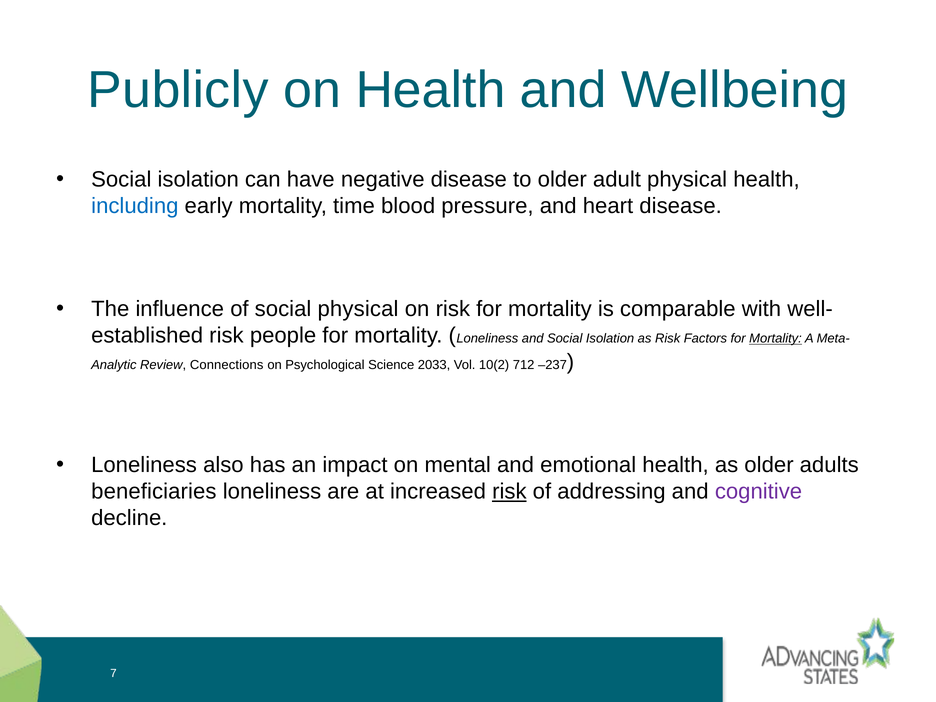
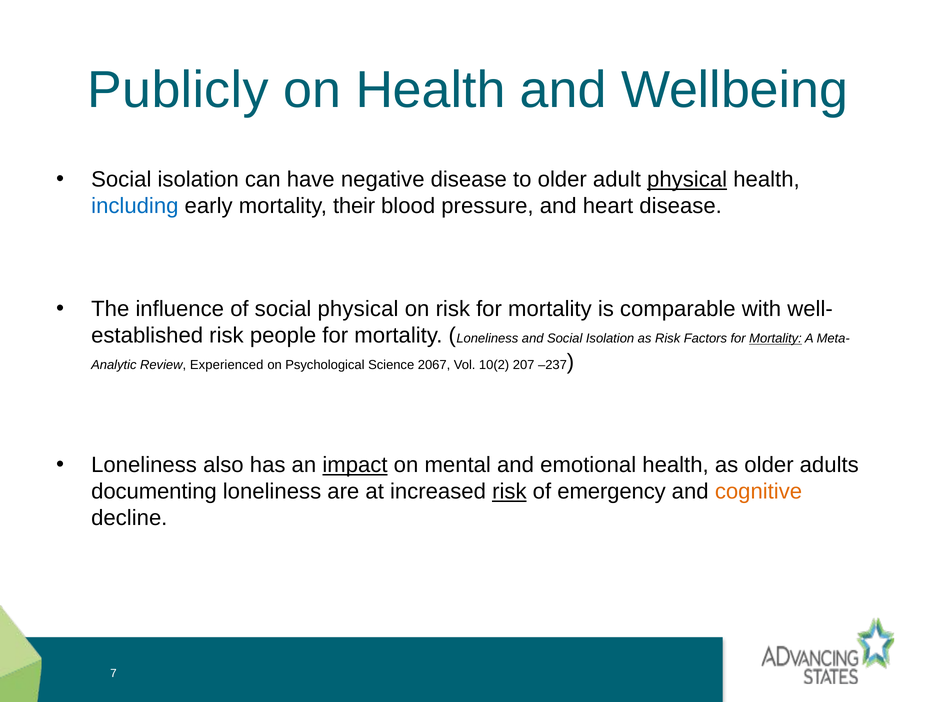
physical underline: none -> present (687, 180)
time: time -> their (354, 206)
Connections: Connections -> Experienced (227, 365)
2033: 2033 -> 2067 (434, 365)
712: 712 -> 207 (524, 365)
impact underline: none -> present (355, 465)
beneficiaries: beneficiaries -> documenting (154, 492)
addressing: addressing -> emergency (612, 492)
cognitive colour: purple -> orange (759, 492)
